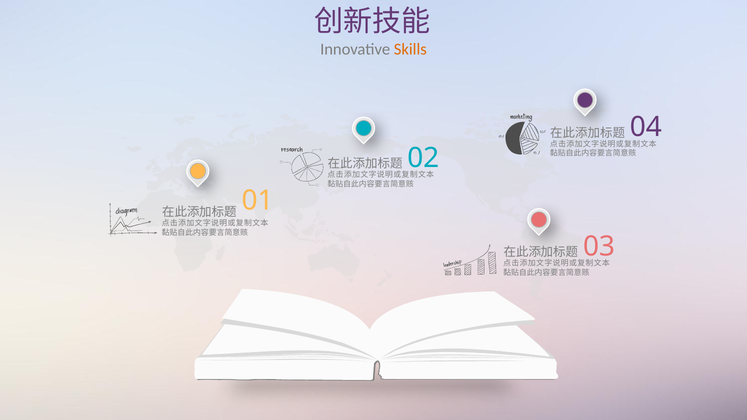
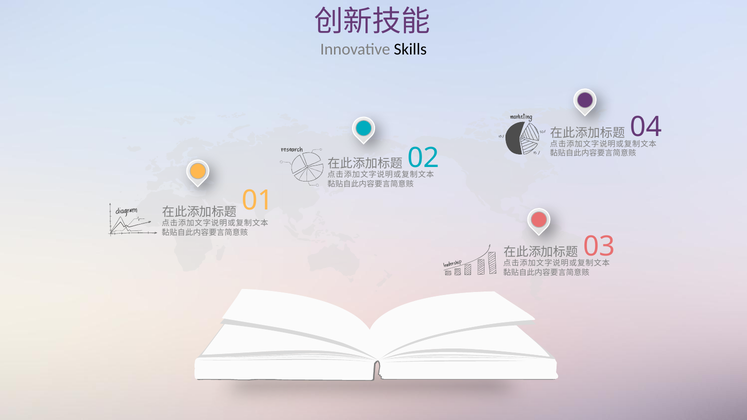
Skills colour: orange -> black (410, 50)
